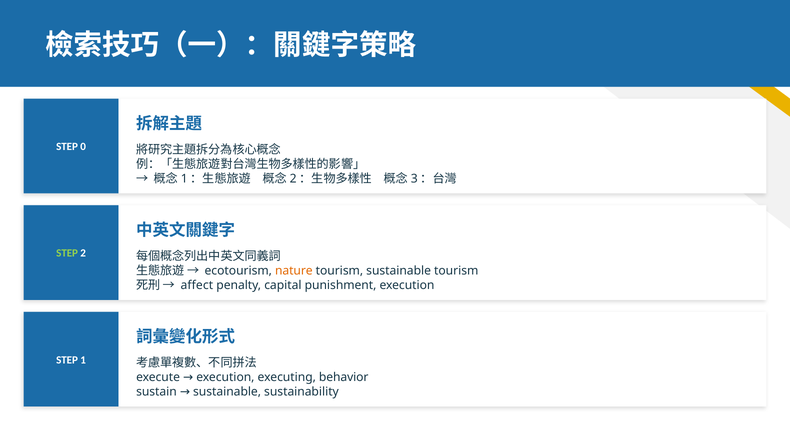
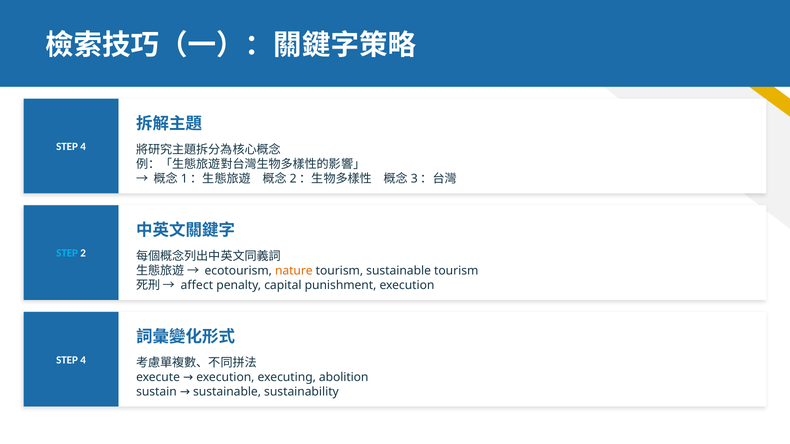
0: 0 -> 4 (83, 147)
STEP colour: light green -> light blue (67, 254)
1: 1 -> 4 (83, 360)
behavior: behavior -> abolition (344, 378)
